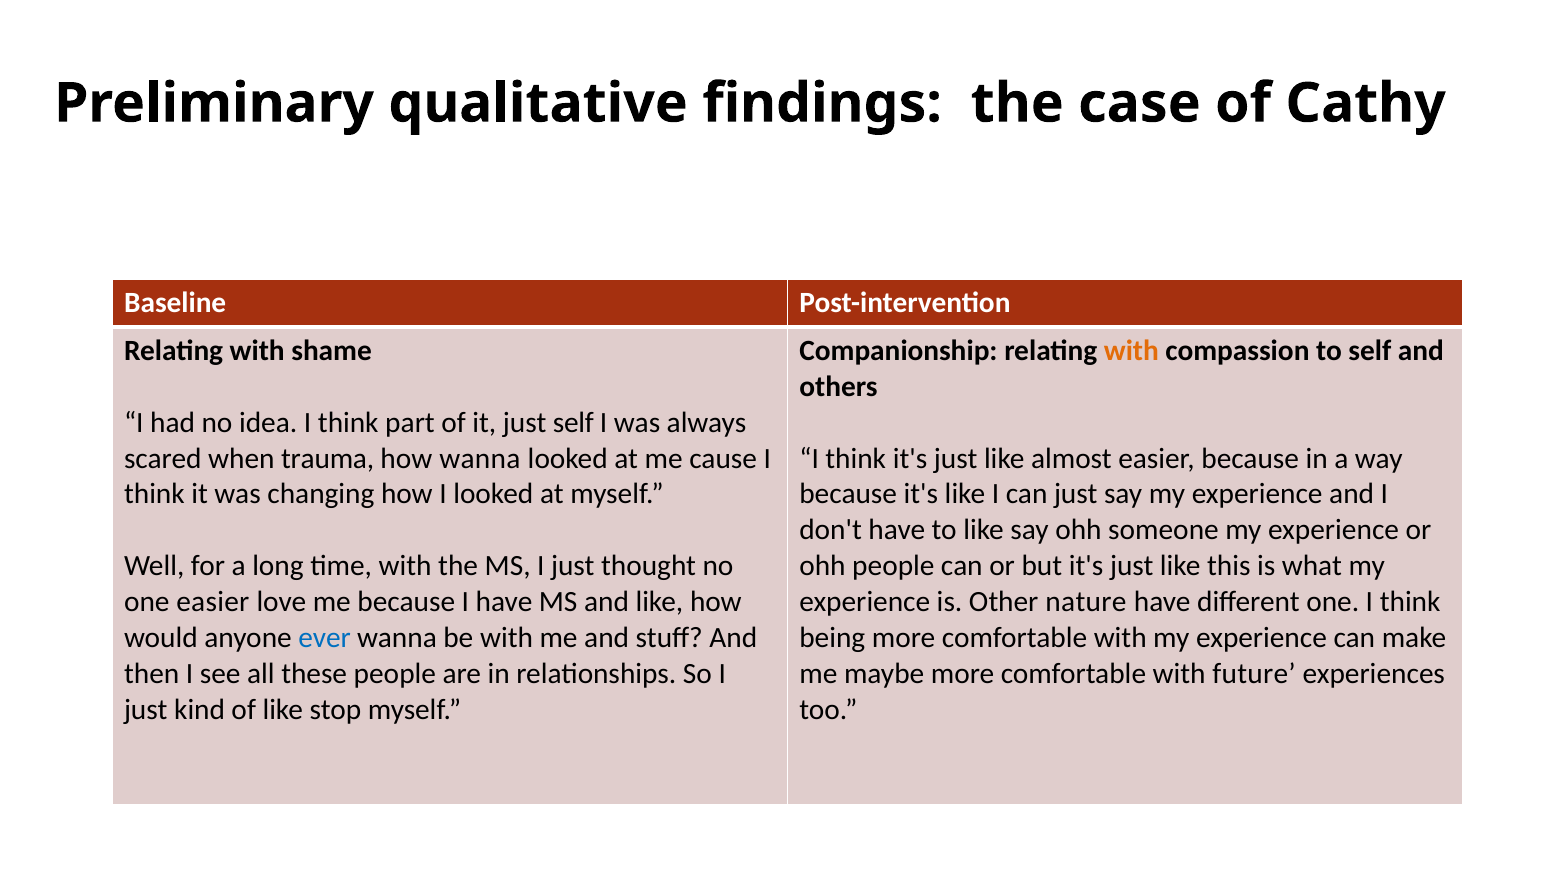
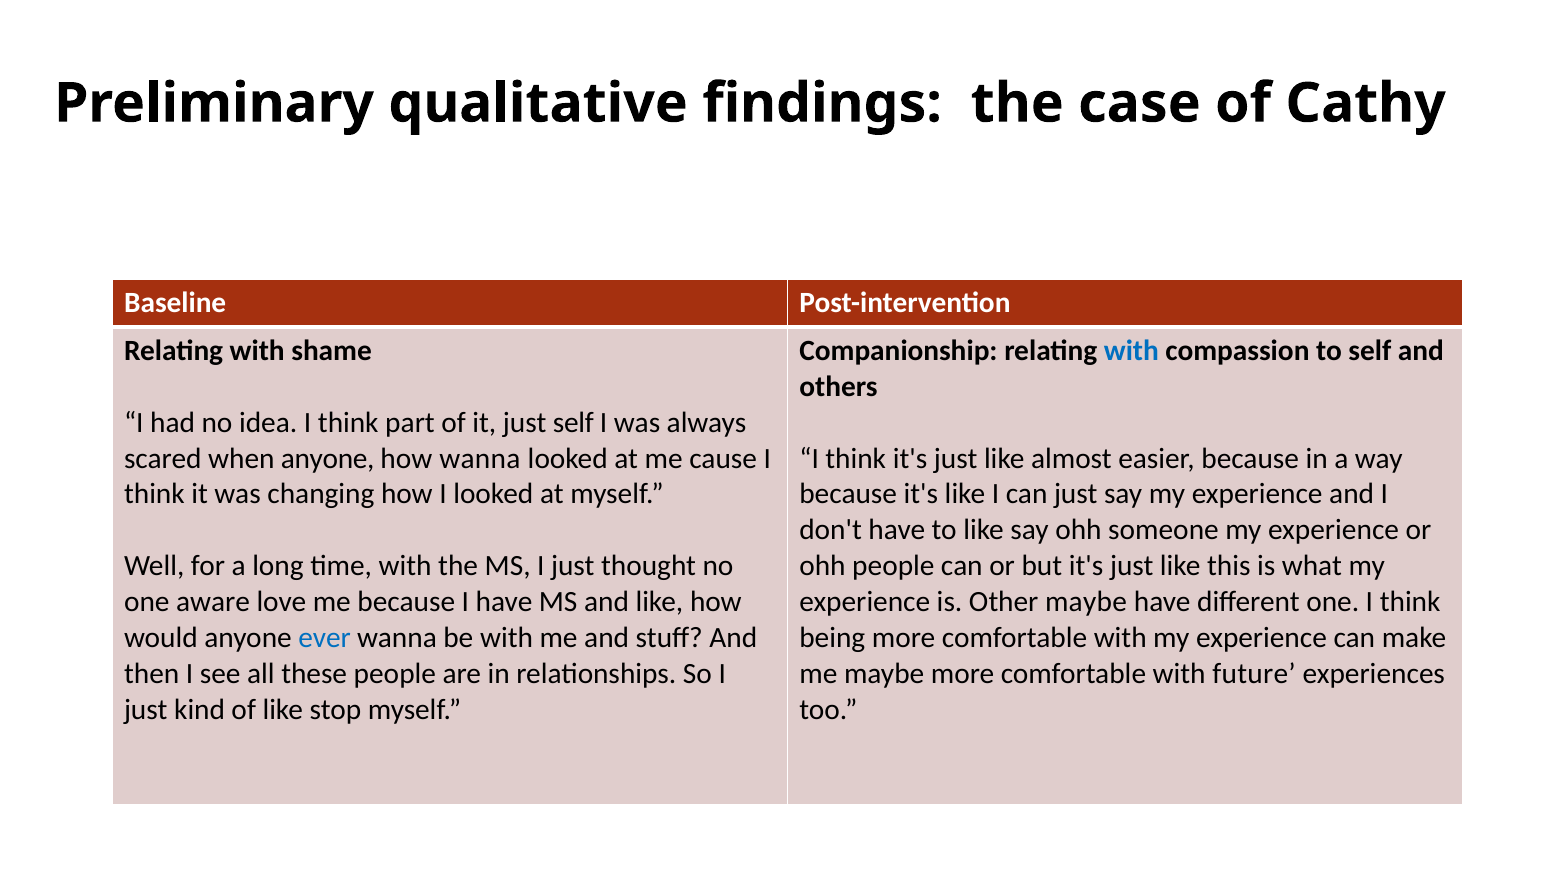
with colour: orange -> blue (1131, 351)
when trauma: trauma -> anyone (328, 458)
one easier: easier -> aware (213, 602)
Other nature: nature -> maybe (1086, 602)
